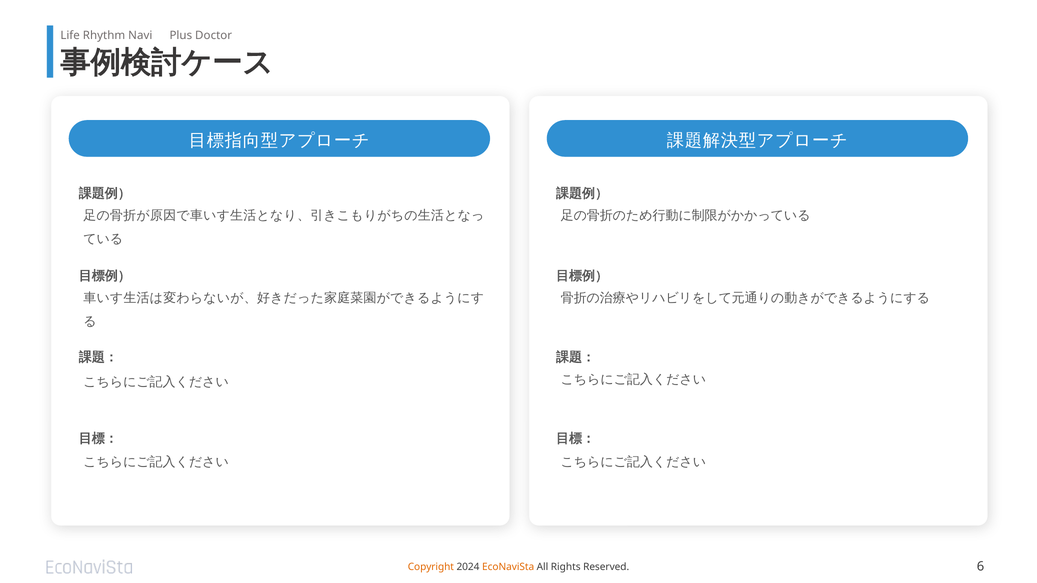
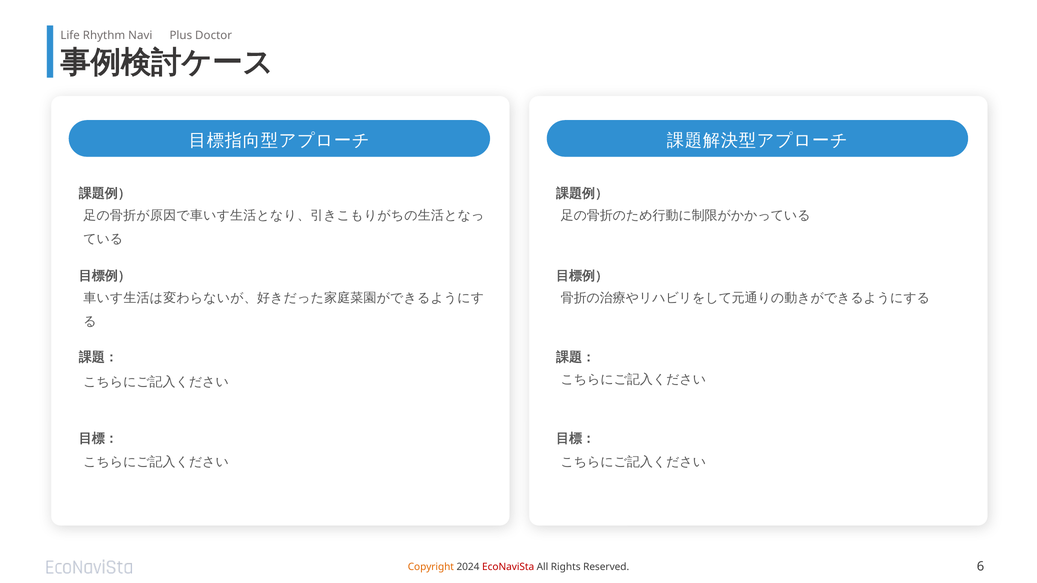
EcoNaviSta colour: orange -> red (508, 567)
